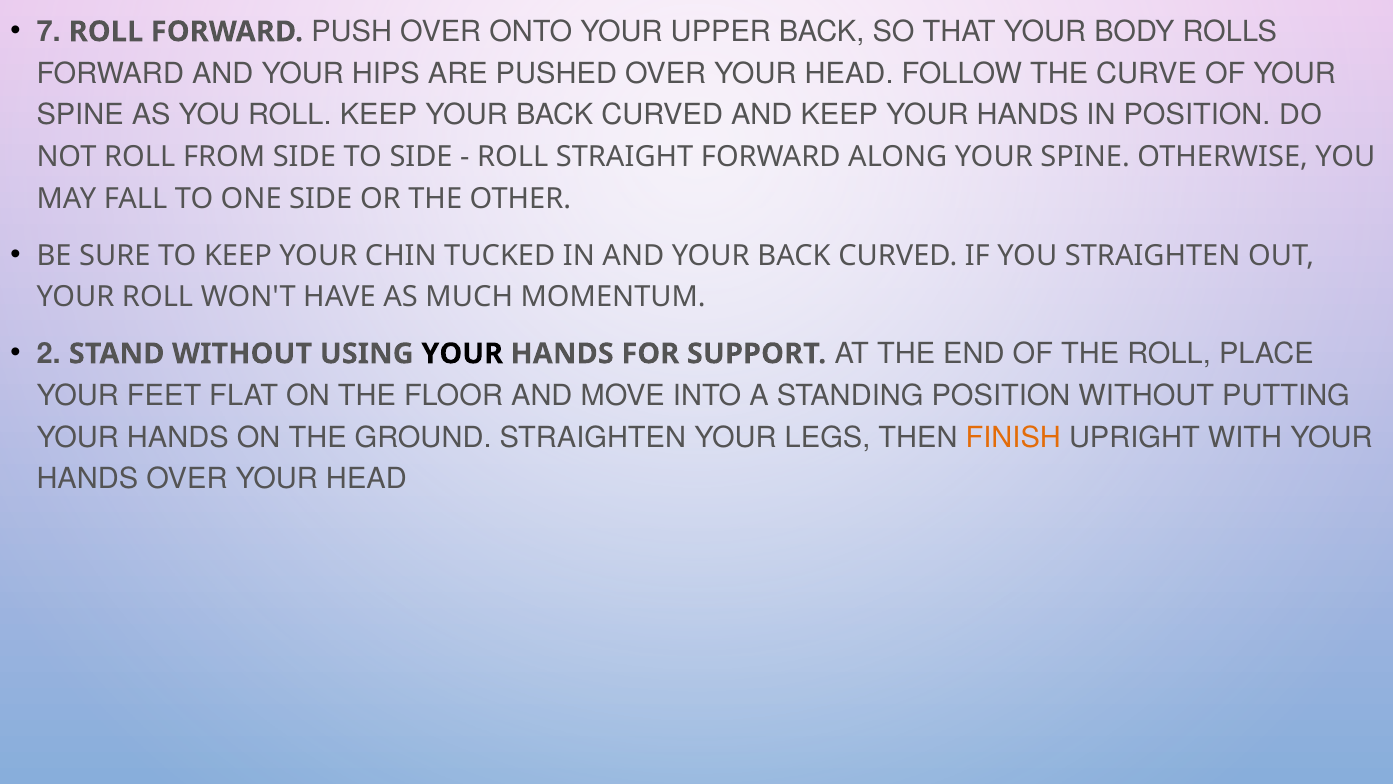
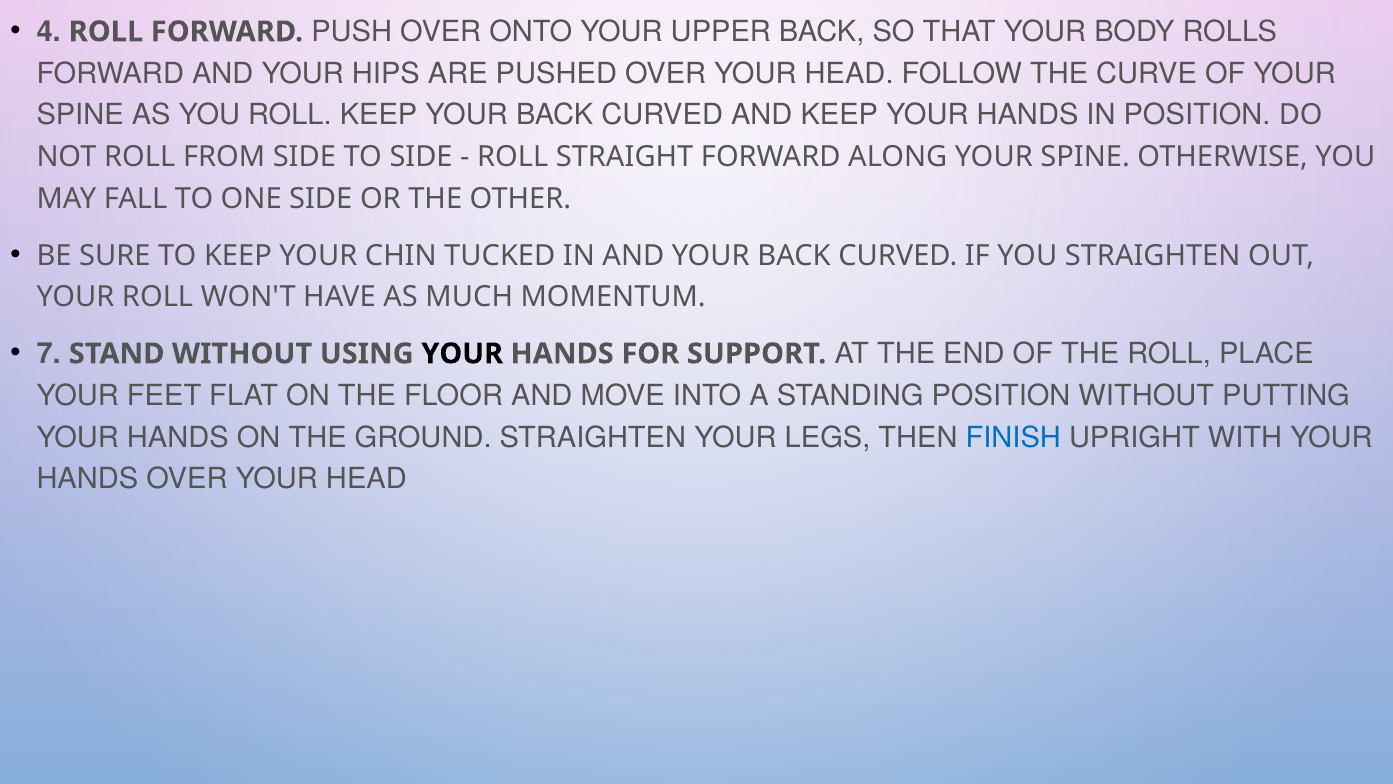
7: 7 -> 4 (49, 32)
2: 2 -> 7 (49, 354)
FINISH colour: orange -> blue (1013, 437)
